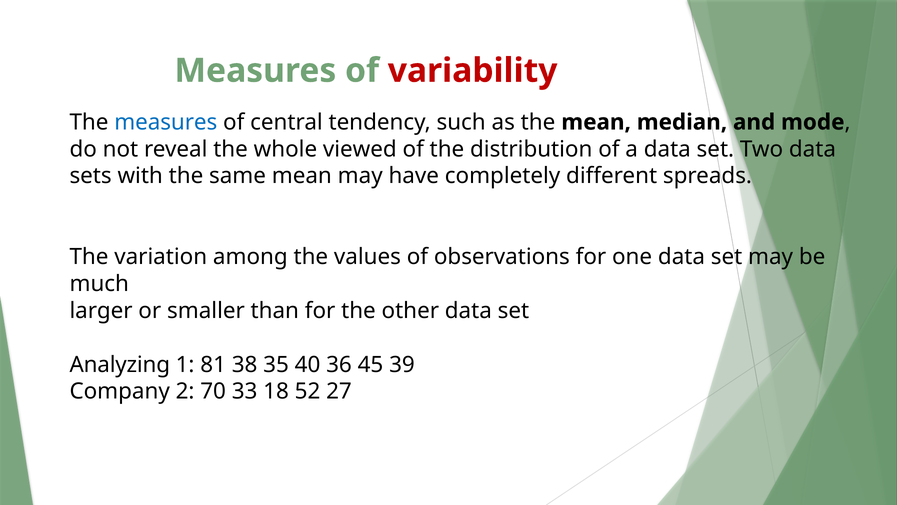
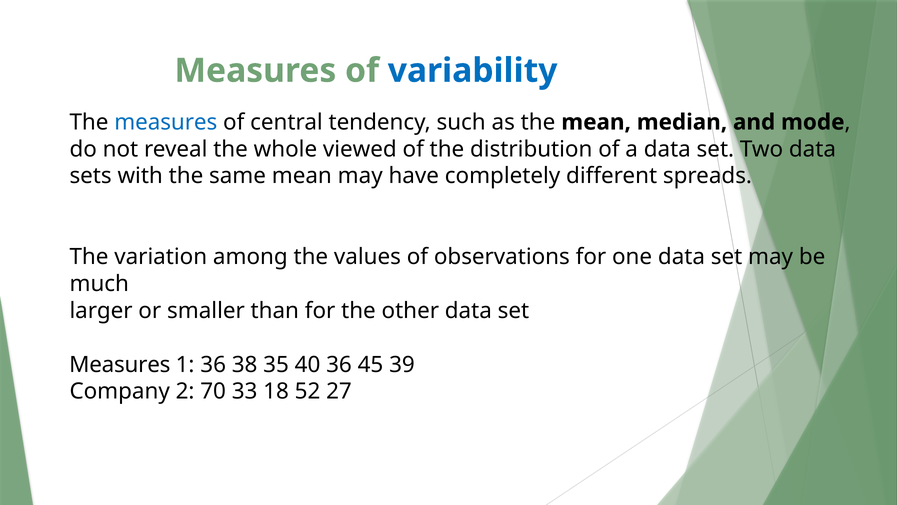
variability colour: red -> blue (473, 71)
Analyzing: Analyzing -> Measures (120, 364)
1 81: 81 -> 36 (213, 364)
